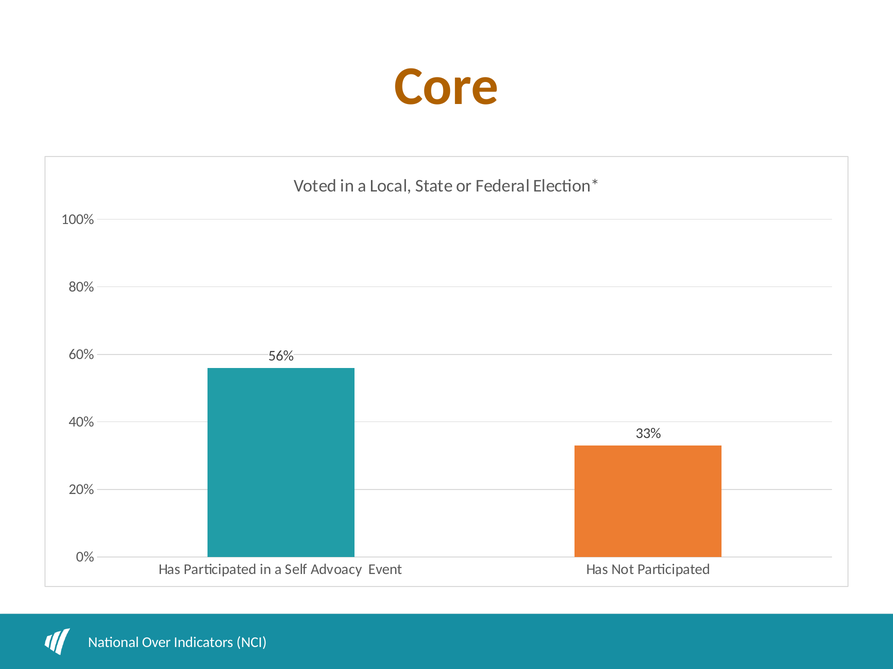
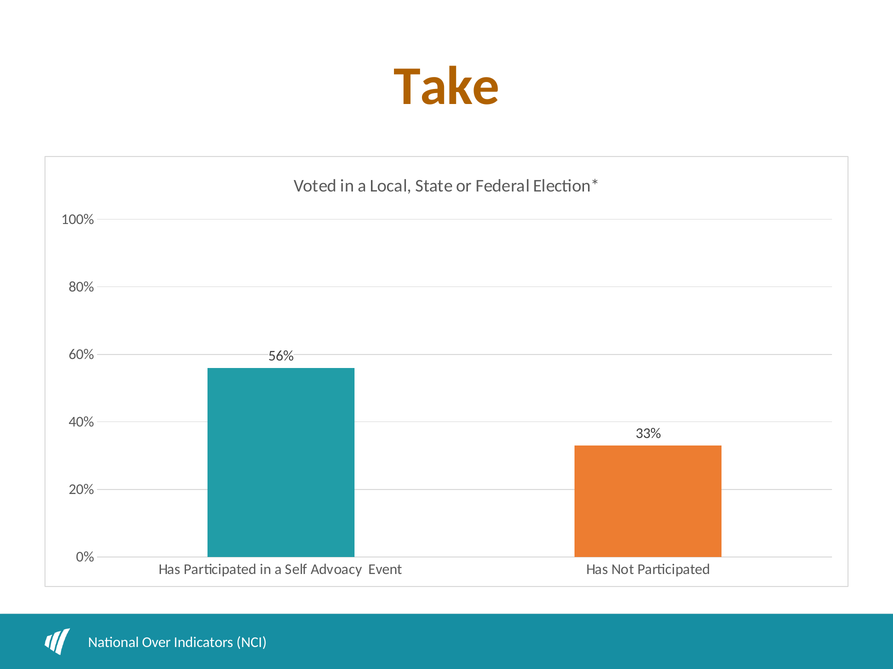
Core: Core -> Take (447, 86)
